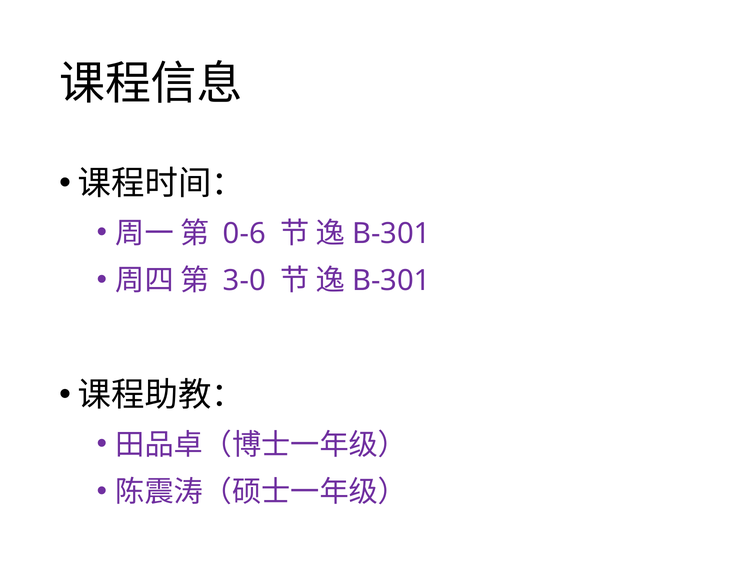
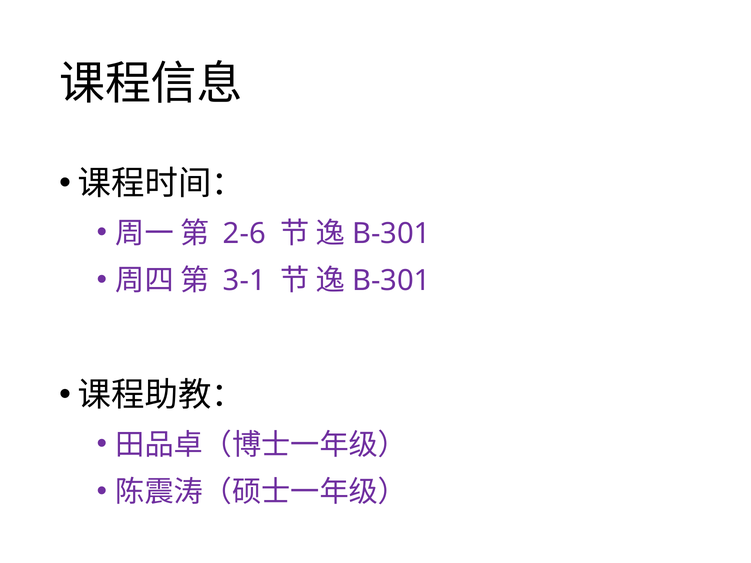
0-6: 0-6 -> 2-6 (244, 234)
3-0: 3-0 -> 3-1 (244, 281)
